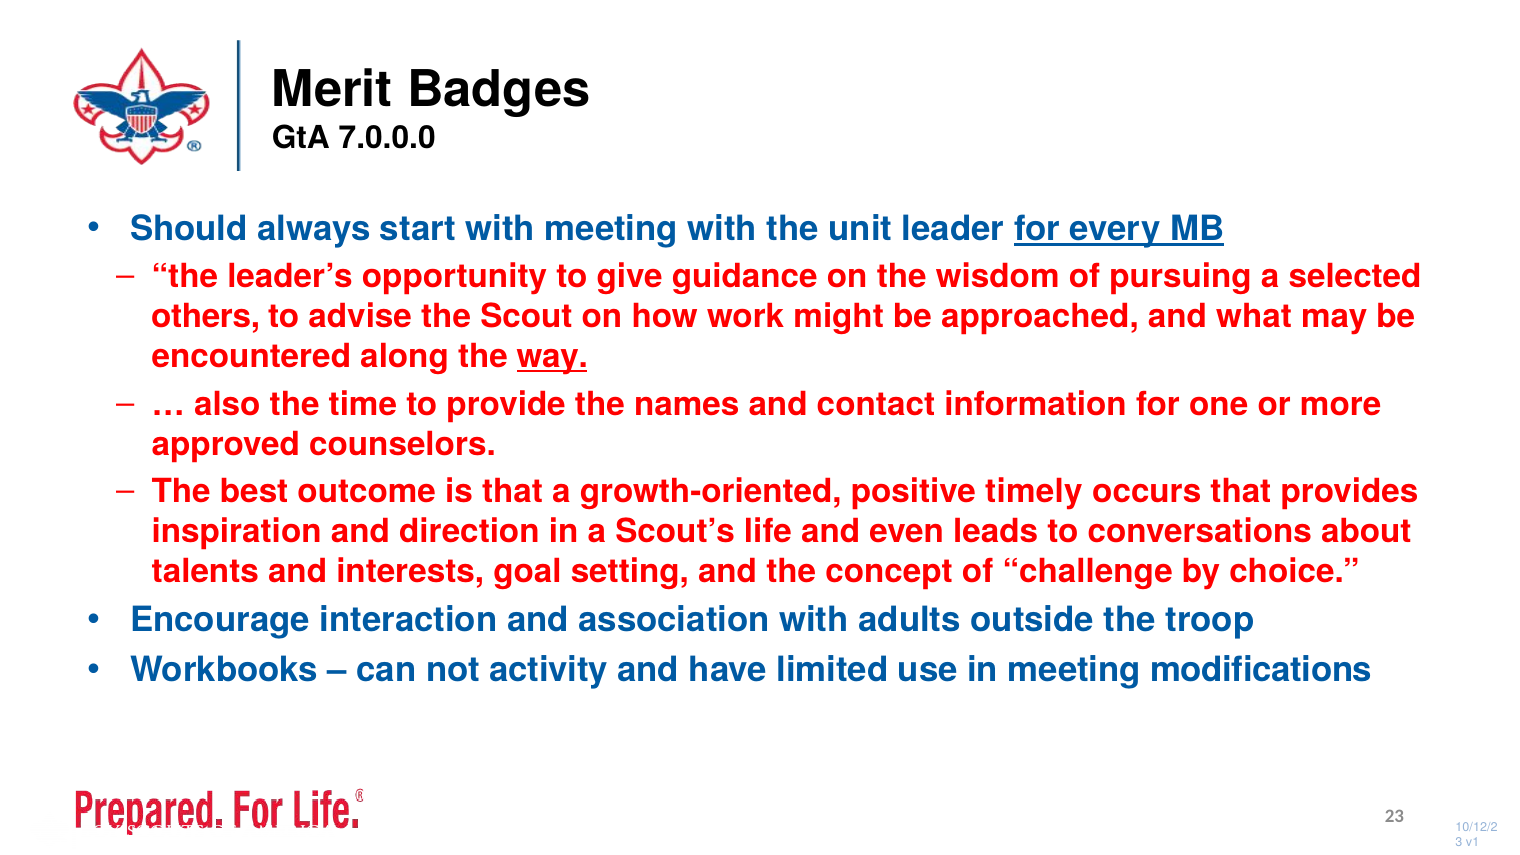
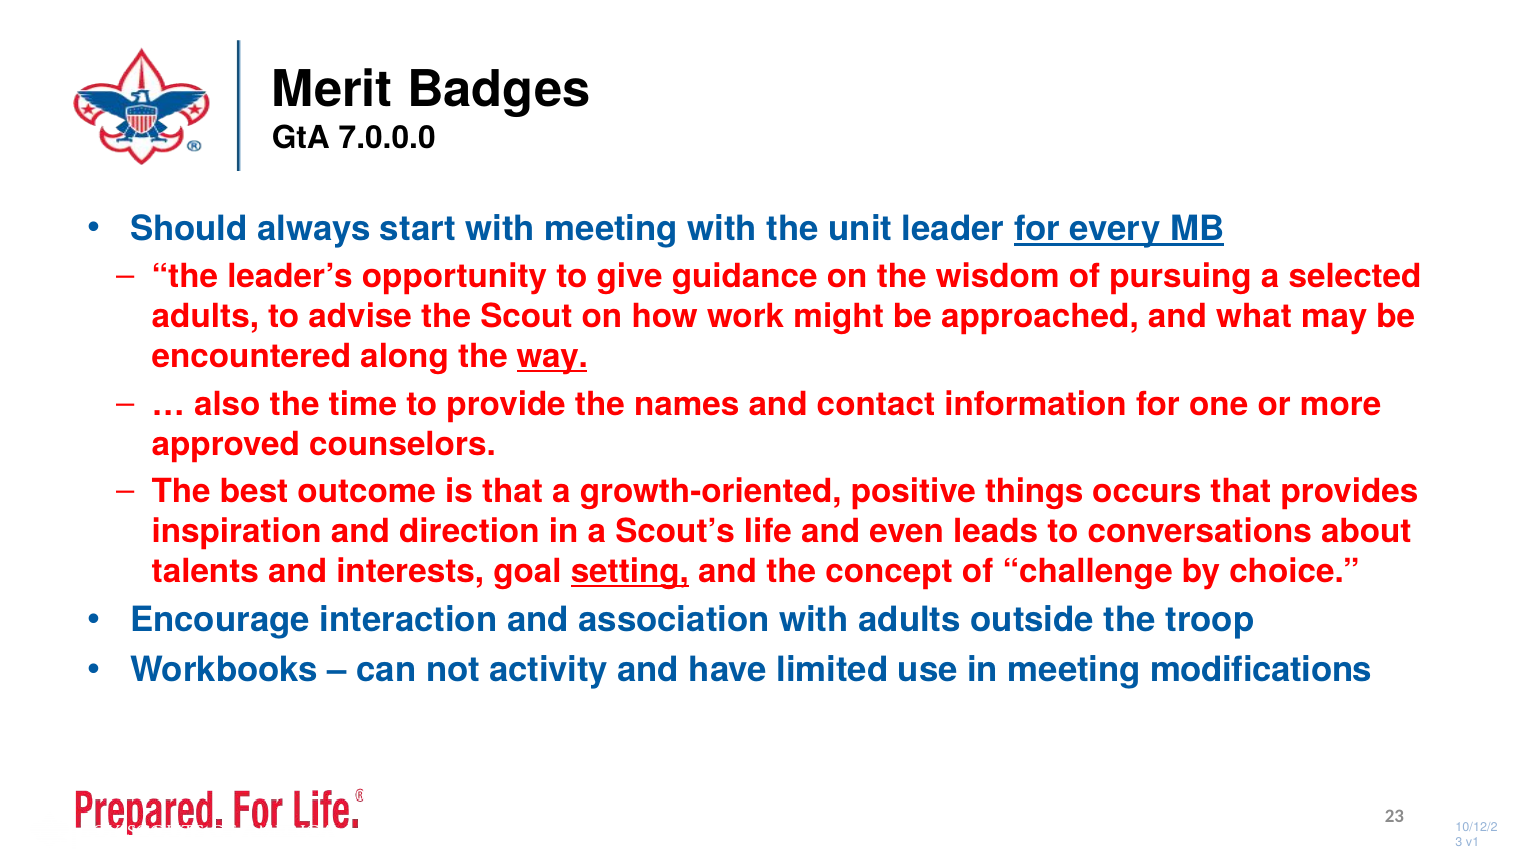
others: others -> adults (205, 317)
timely: timely -> things (1034, 492)
setting underline: none -> present (630, 571)
